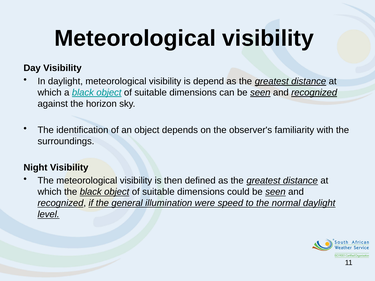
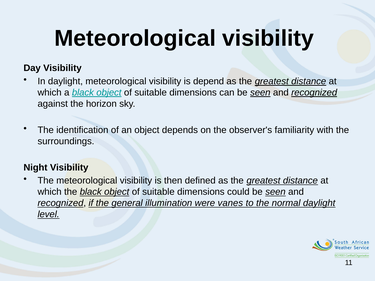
speed: speed -> vanes (230, 203)
